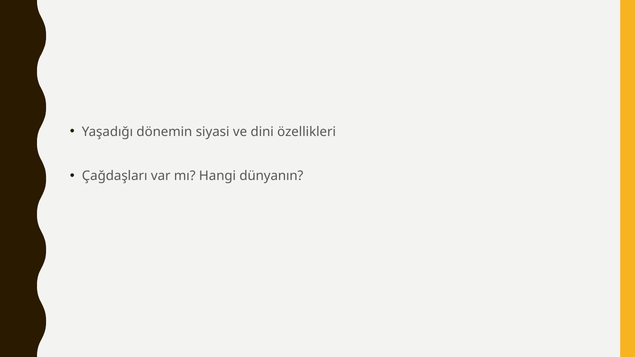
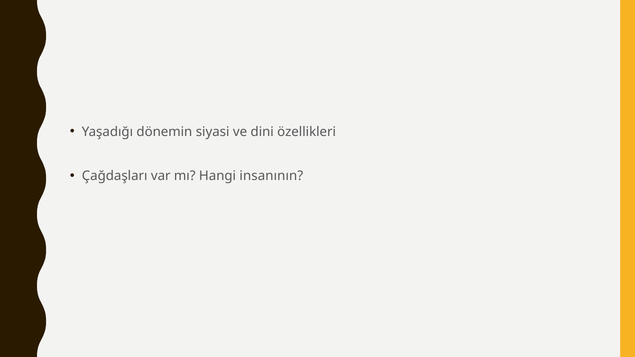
dünyanın: dünyanın -> insanının (271, 176)
